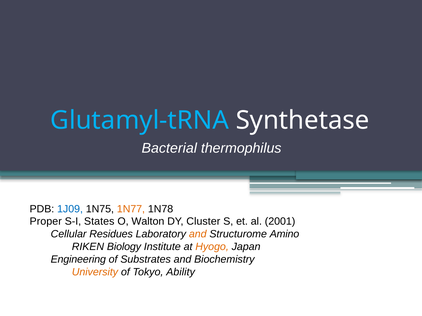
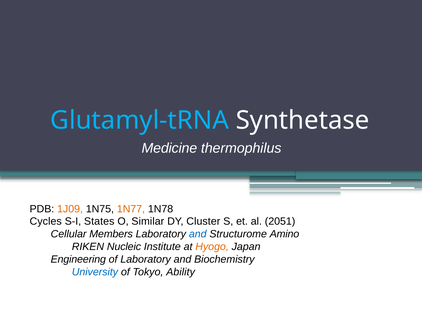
Bacterial: Bacterial -> Medicine (169, 149)
1J09 colour: blue -> orange (70, 209)
Proper: Proper -> Cycles (46, 222)
Walton: Walton -> Similar (148, 222)
2001: 2001 -> 2051 (280, 222)
Residues: Residues -> Members (111, 235)
and colour: orange -> blue (198, 235)
Biology: Biology -> Nucleic (124, 247)
of Substrates: Substrates -> Laboratory (146, 260)
University colour: orange -> blue (95, 272)
